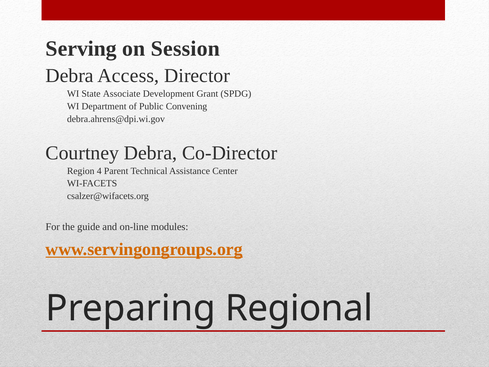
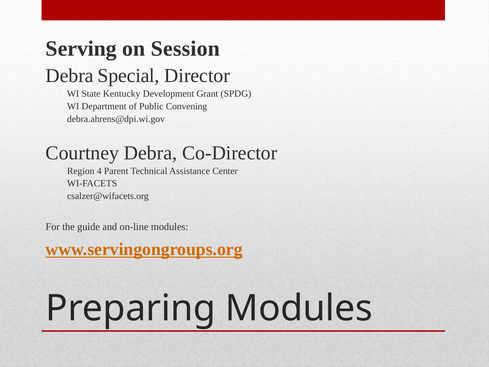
Access: Access -> Special (129, 76)
Associate: Associate -> Kentucky (122, 94)
Preparing Regional: Regional -> Modules (299, 308)
